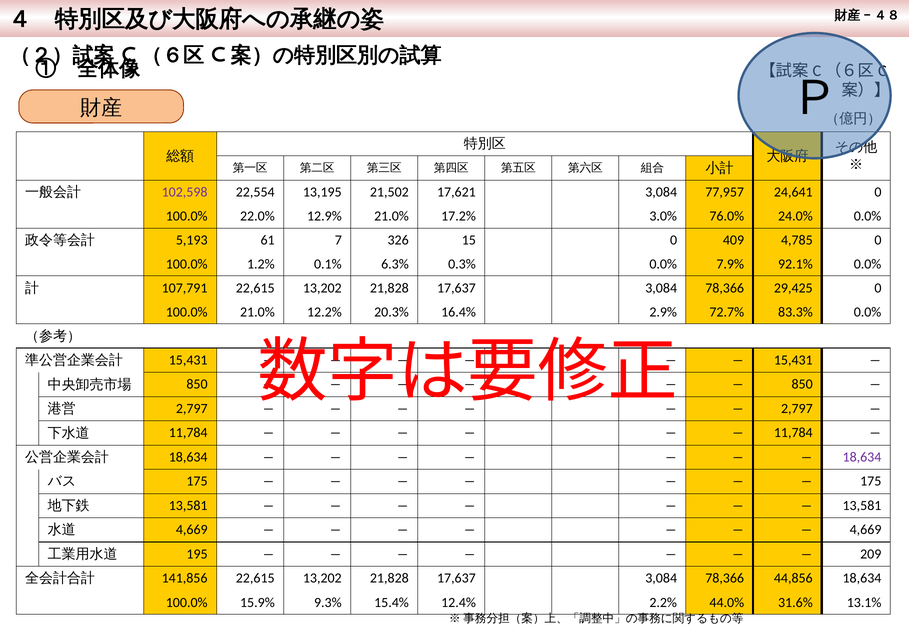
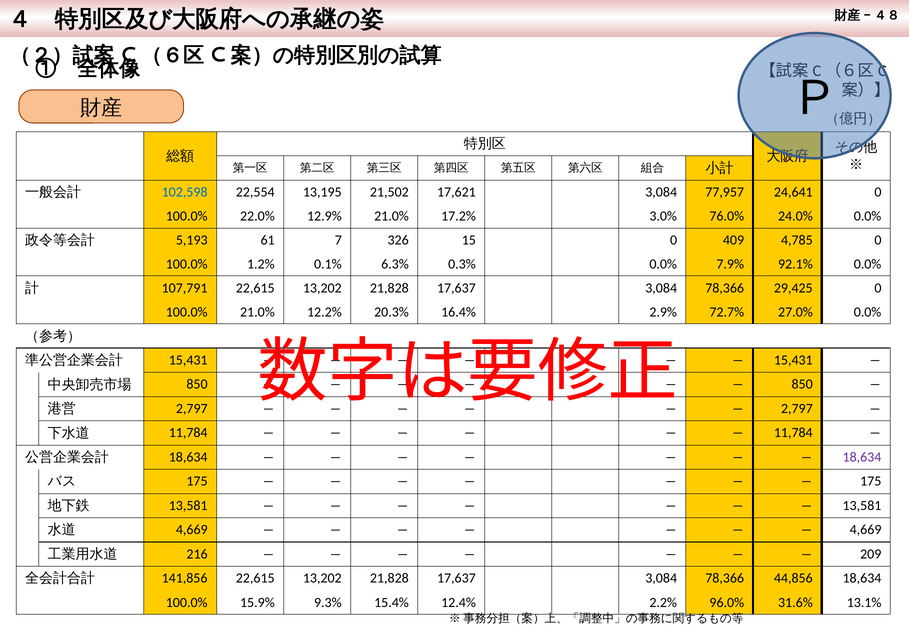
102,598 colour: purple -> blue (185, 192)
83.3%: 83.3% -> 27.0% (795, 312)
195: 195 -> 216 (197, 554)
44.0%: 44.0% -> 96.0% (727, 603)
